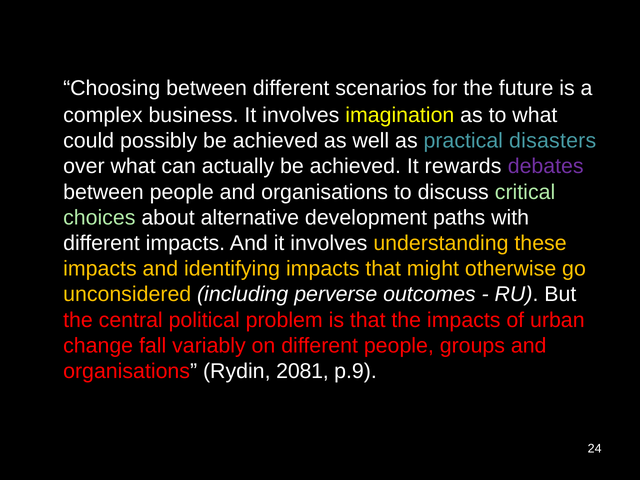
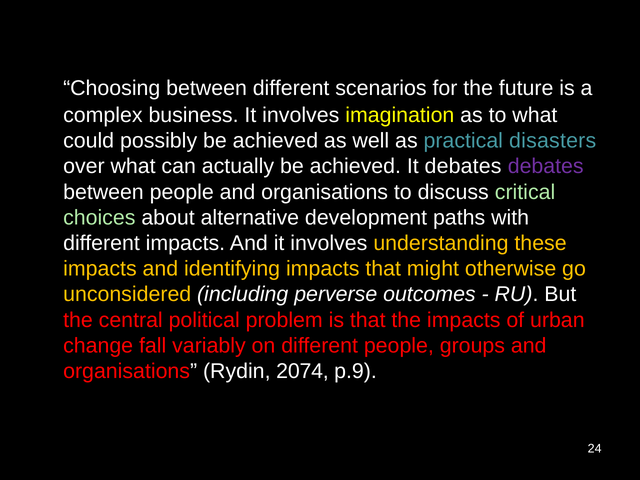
It rewards: rewards -> debates (463, 166)
2081: 2081 -> 2074 (302, 371)
